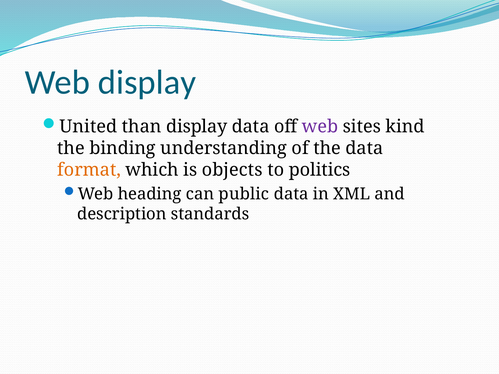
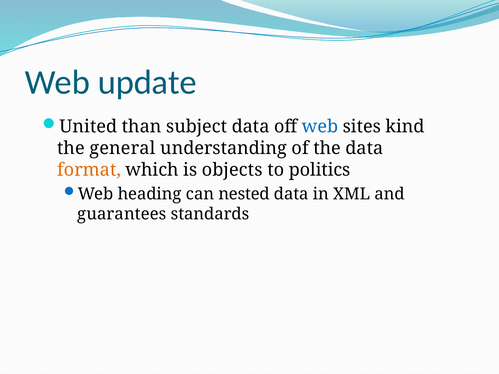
Web display: display -> update (147, 82)
than display: display -> subject (197, 127)
web colour: purple -> blue (320, 127)
binding: binding -> general (122, 148)
public: public -> nested (244, 194)
description: description -> guarantees (122, 214)
